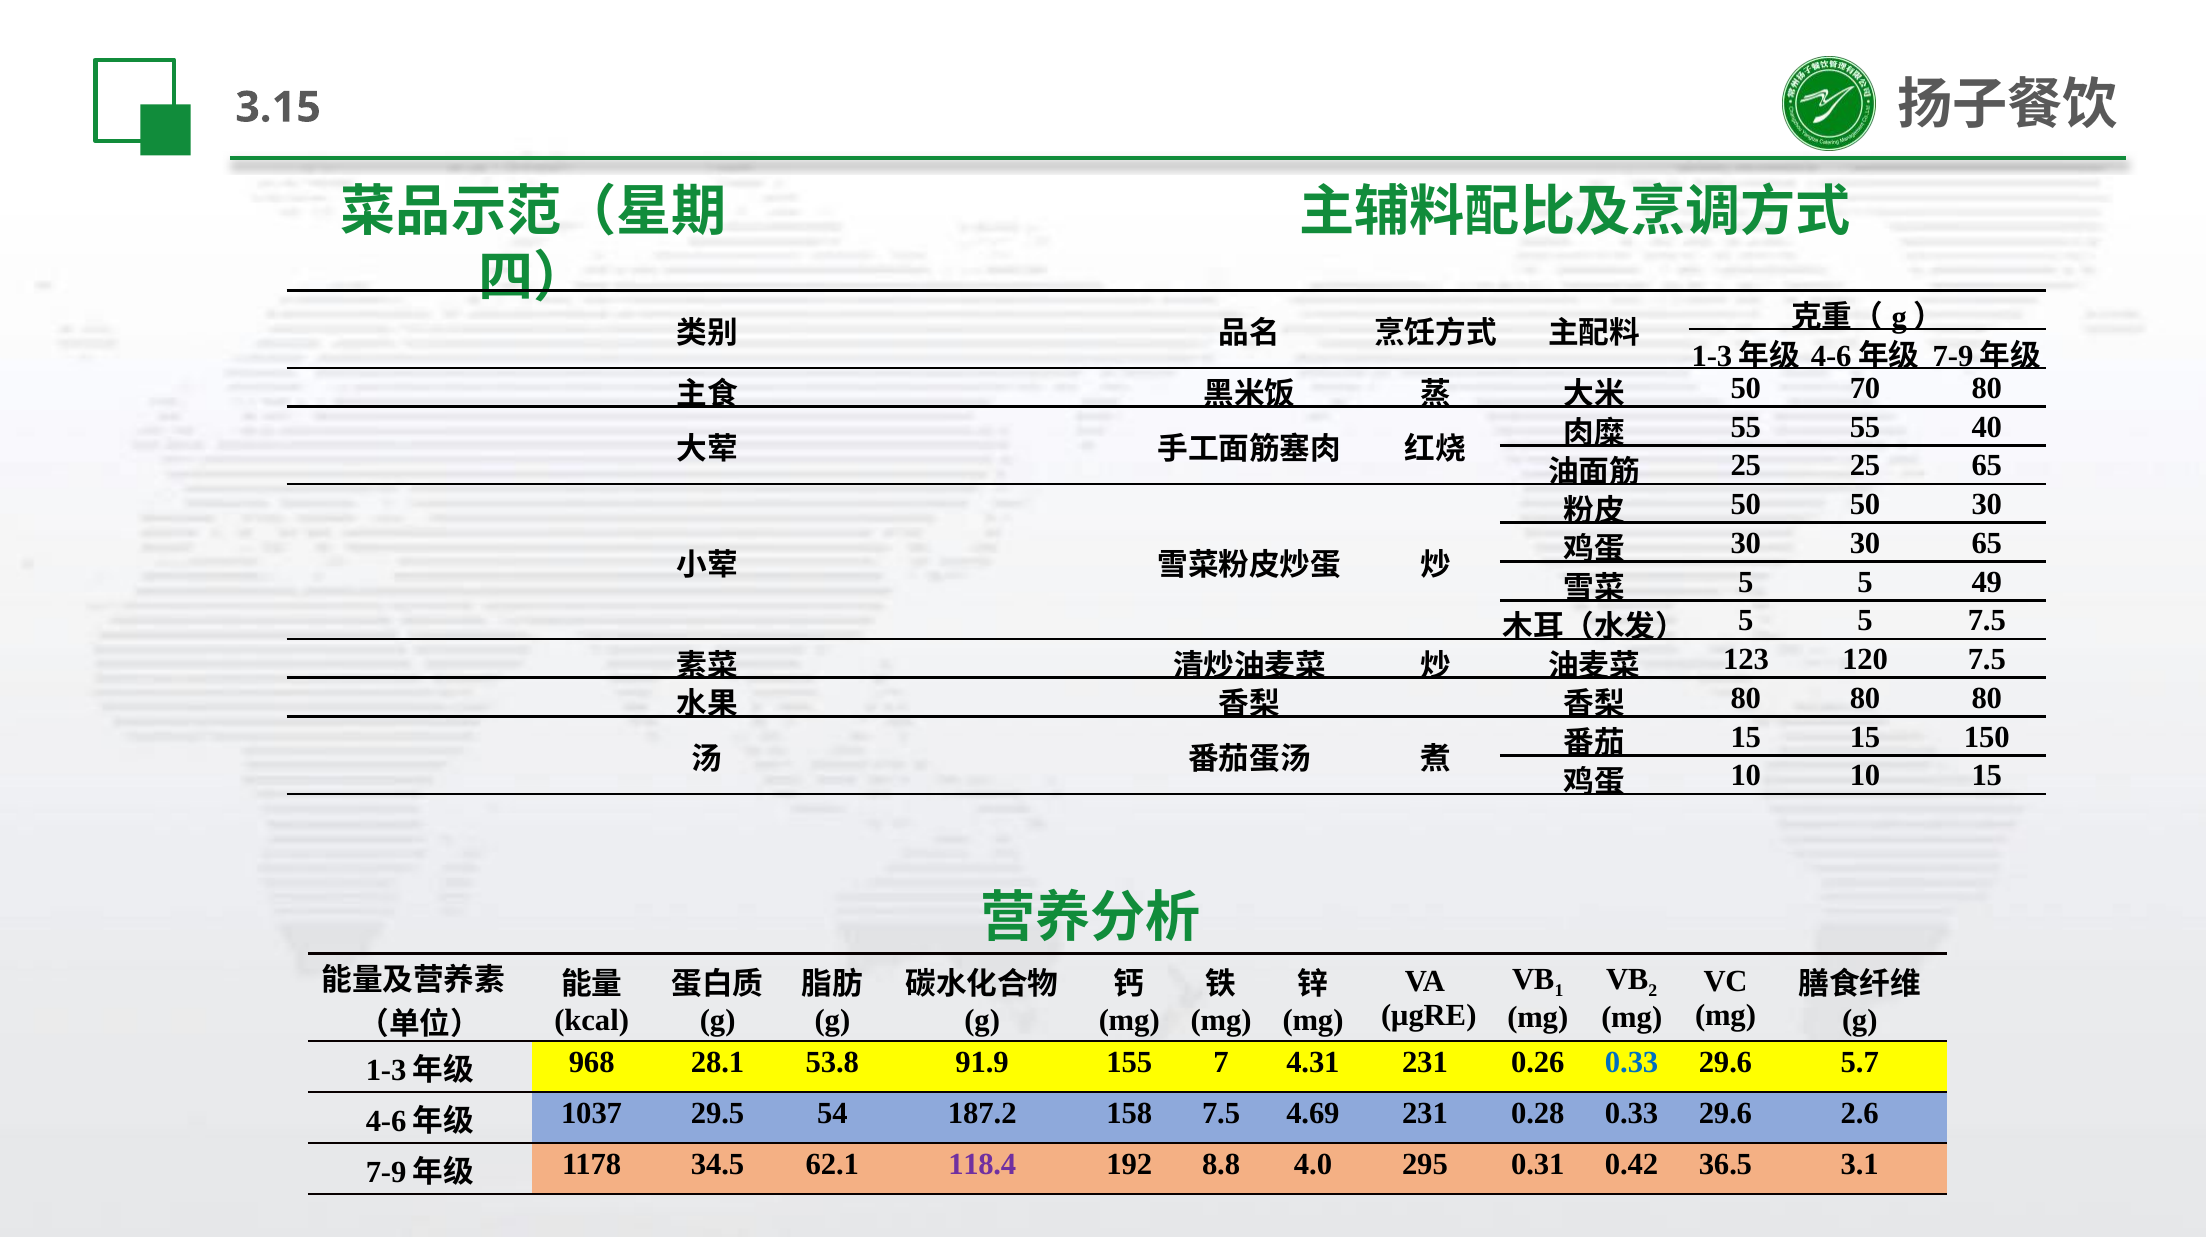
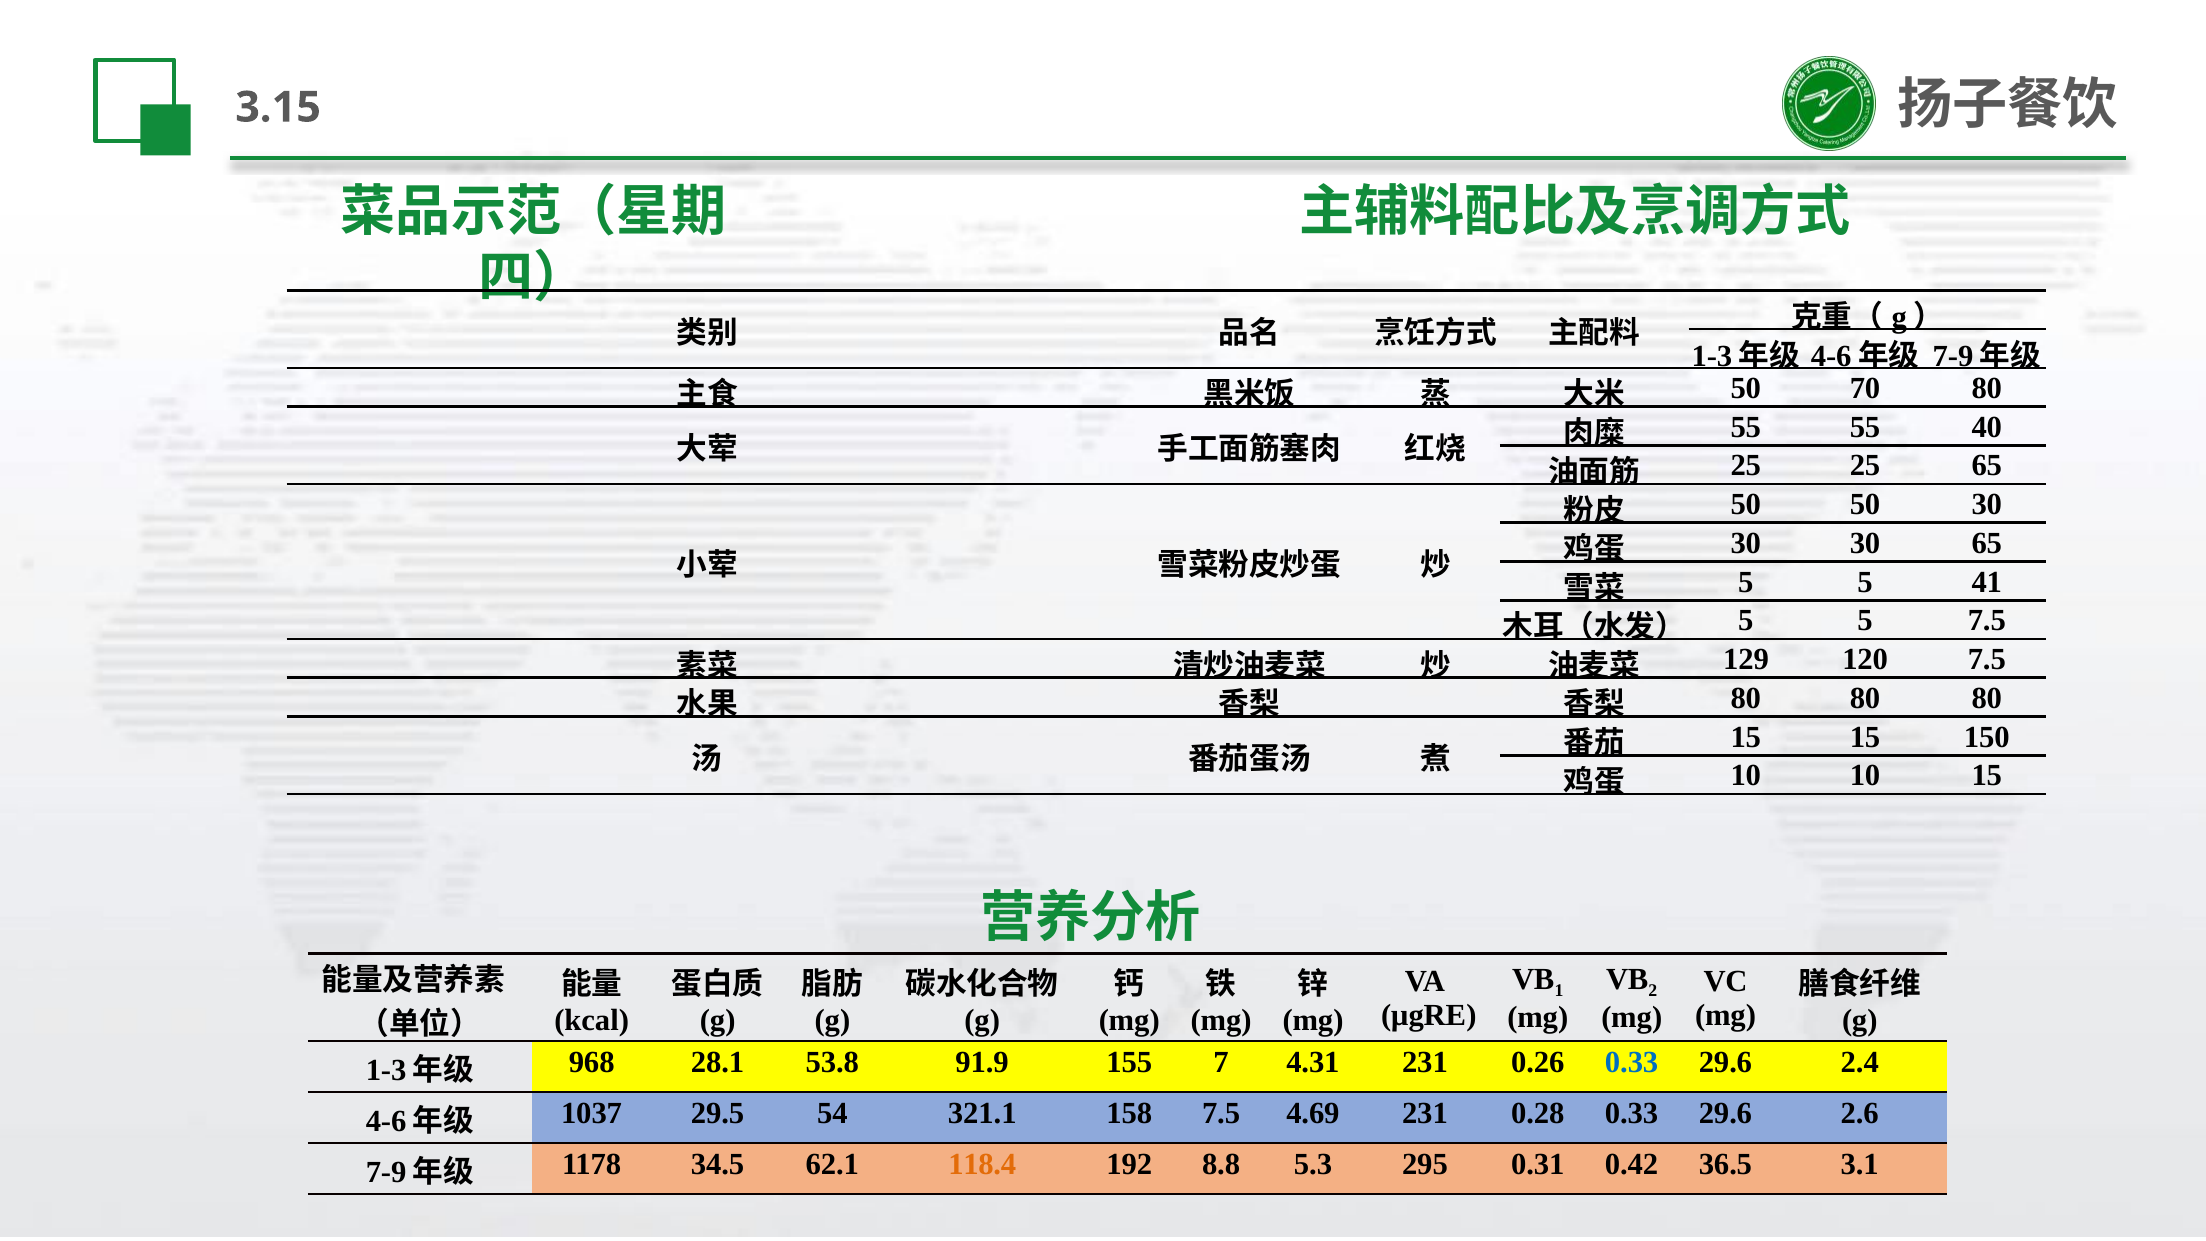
49: 49 -> 41 (1987, 582)
123: 123 -> 129 (1746, 659)
5.7: 5.7 -> 2.4 (1860, 1063)
187.2: 187.2 -> 321.1 (982, 1114)
118.4 colour: purple -> orange (982, 1165)
4.0: 4.0 -> 5.3 (1313, 1165)
